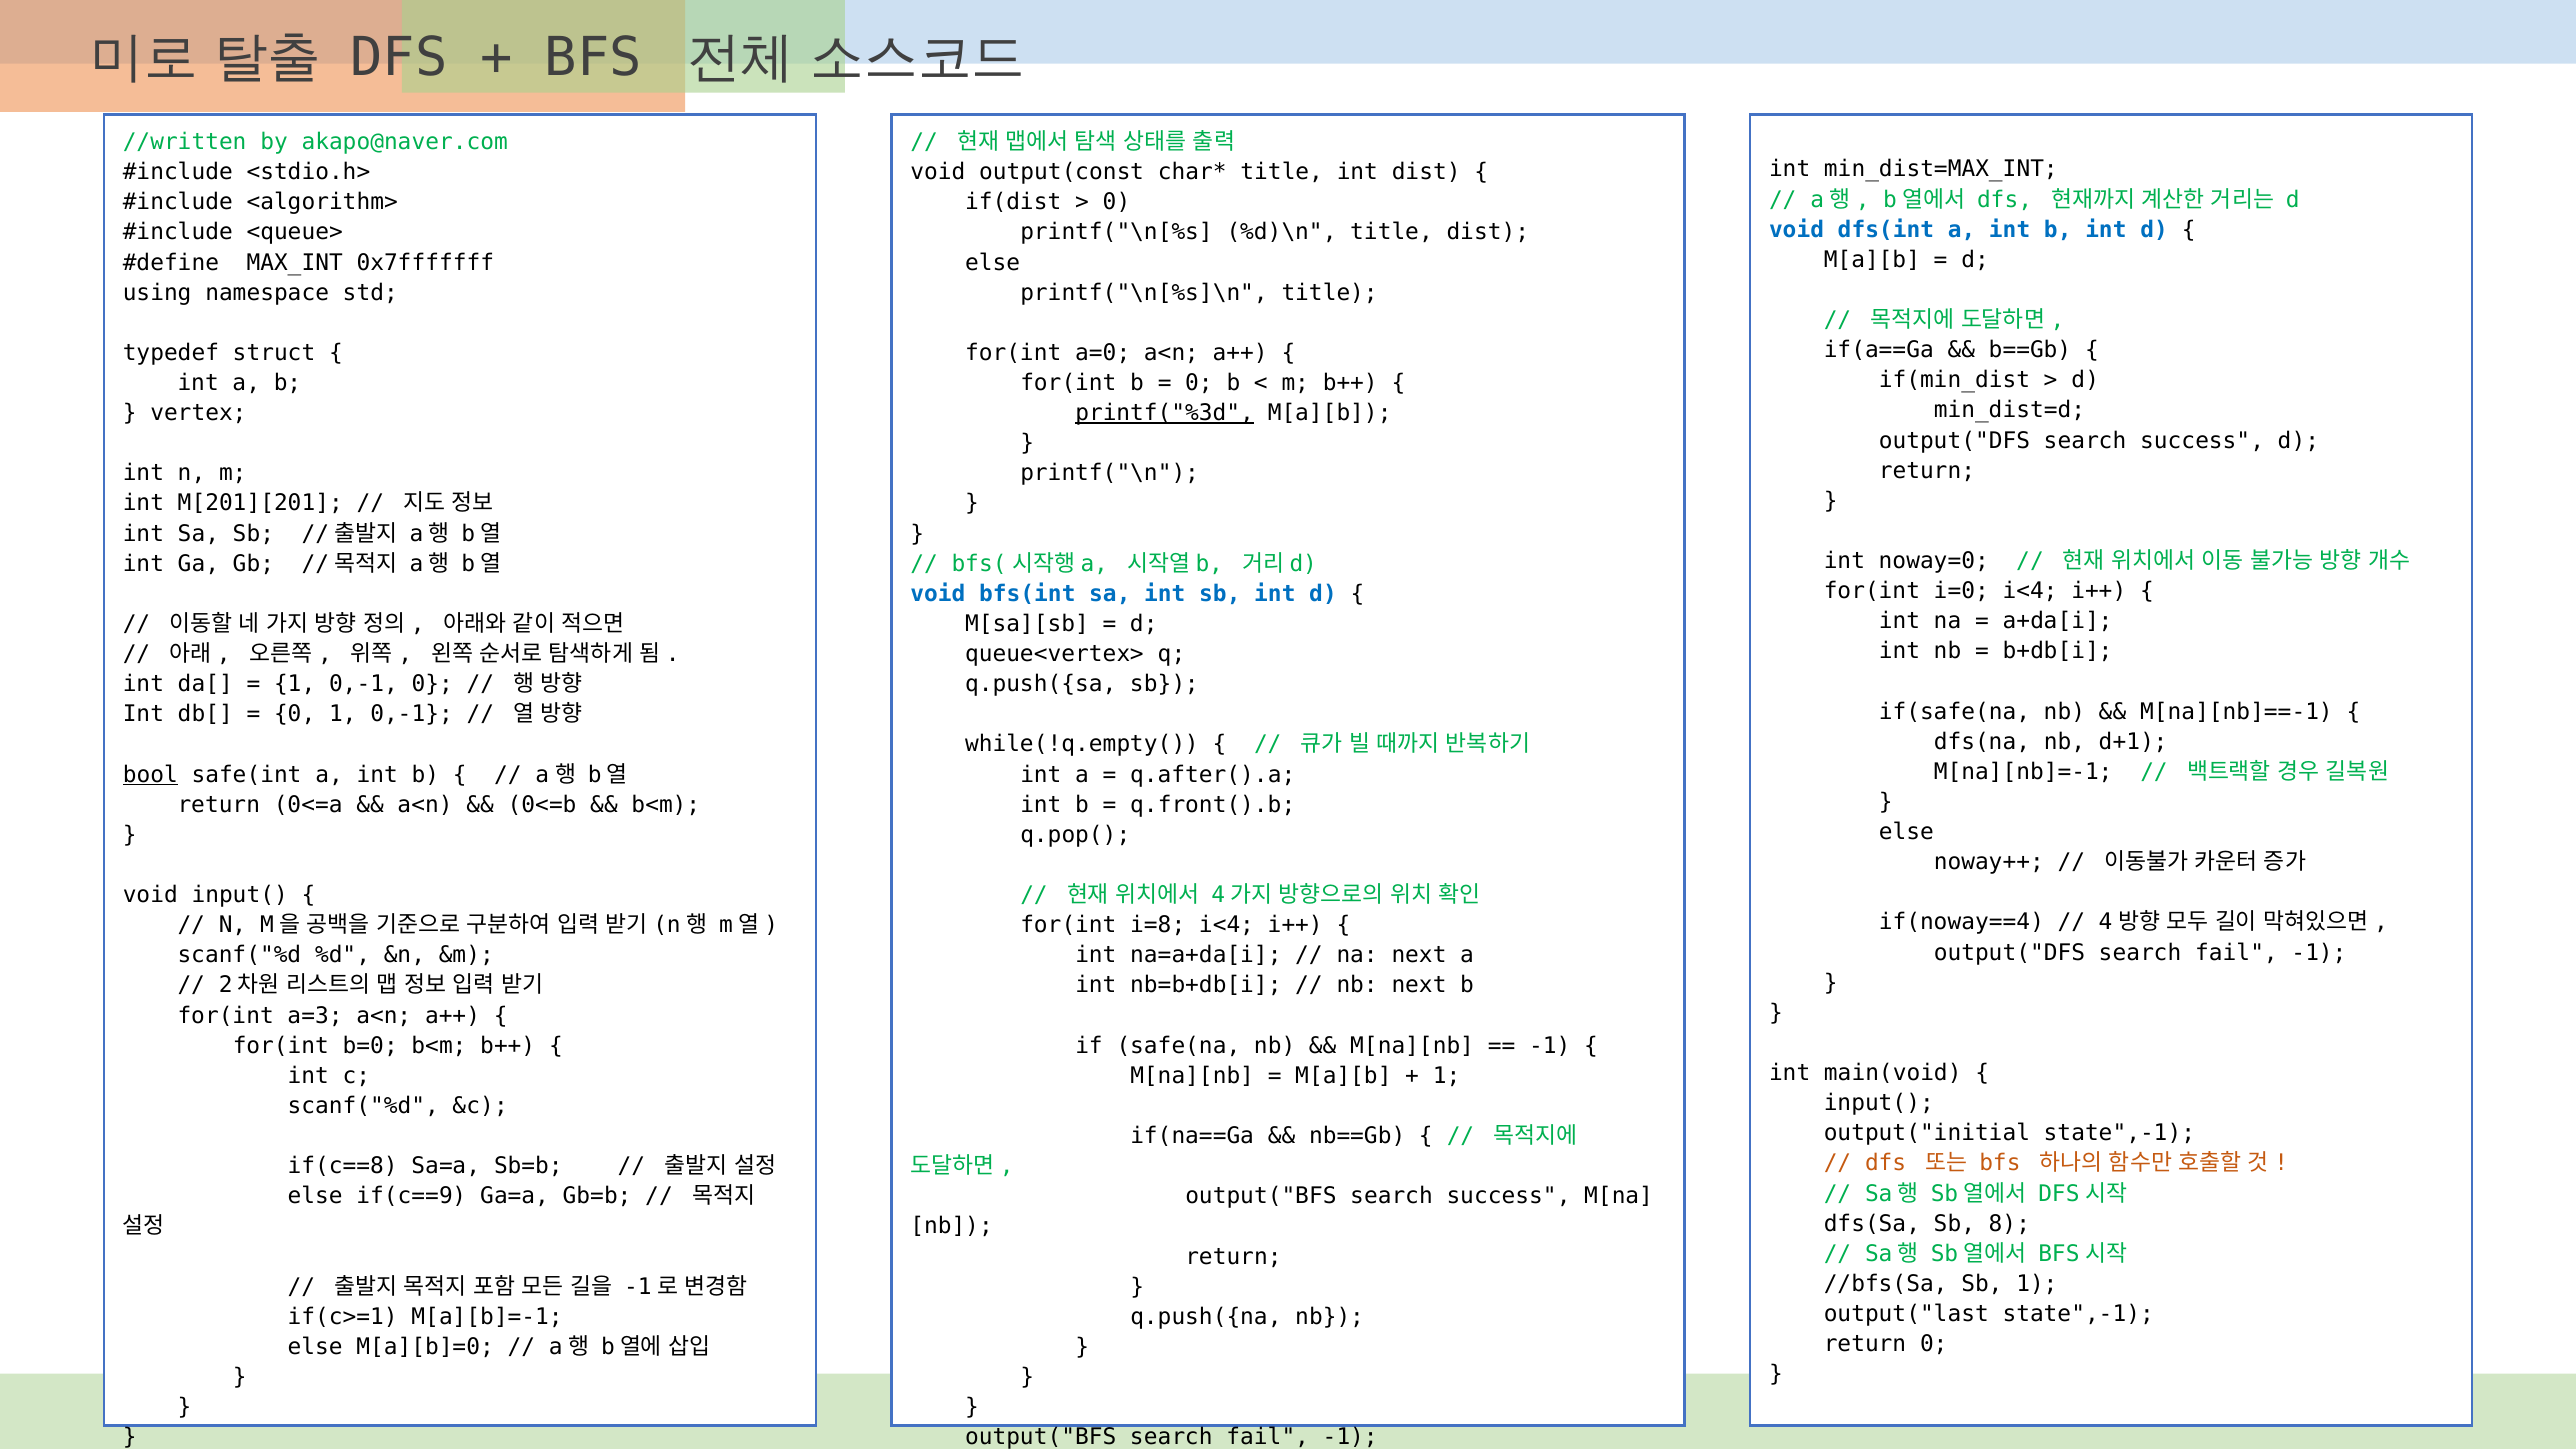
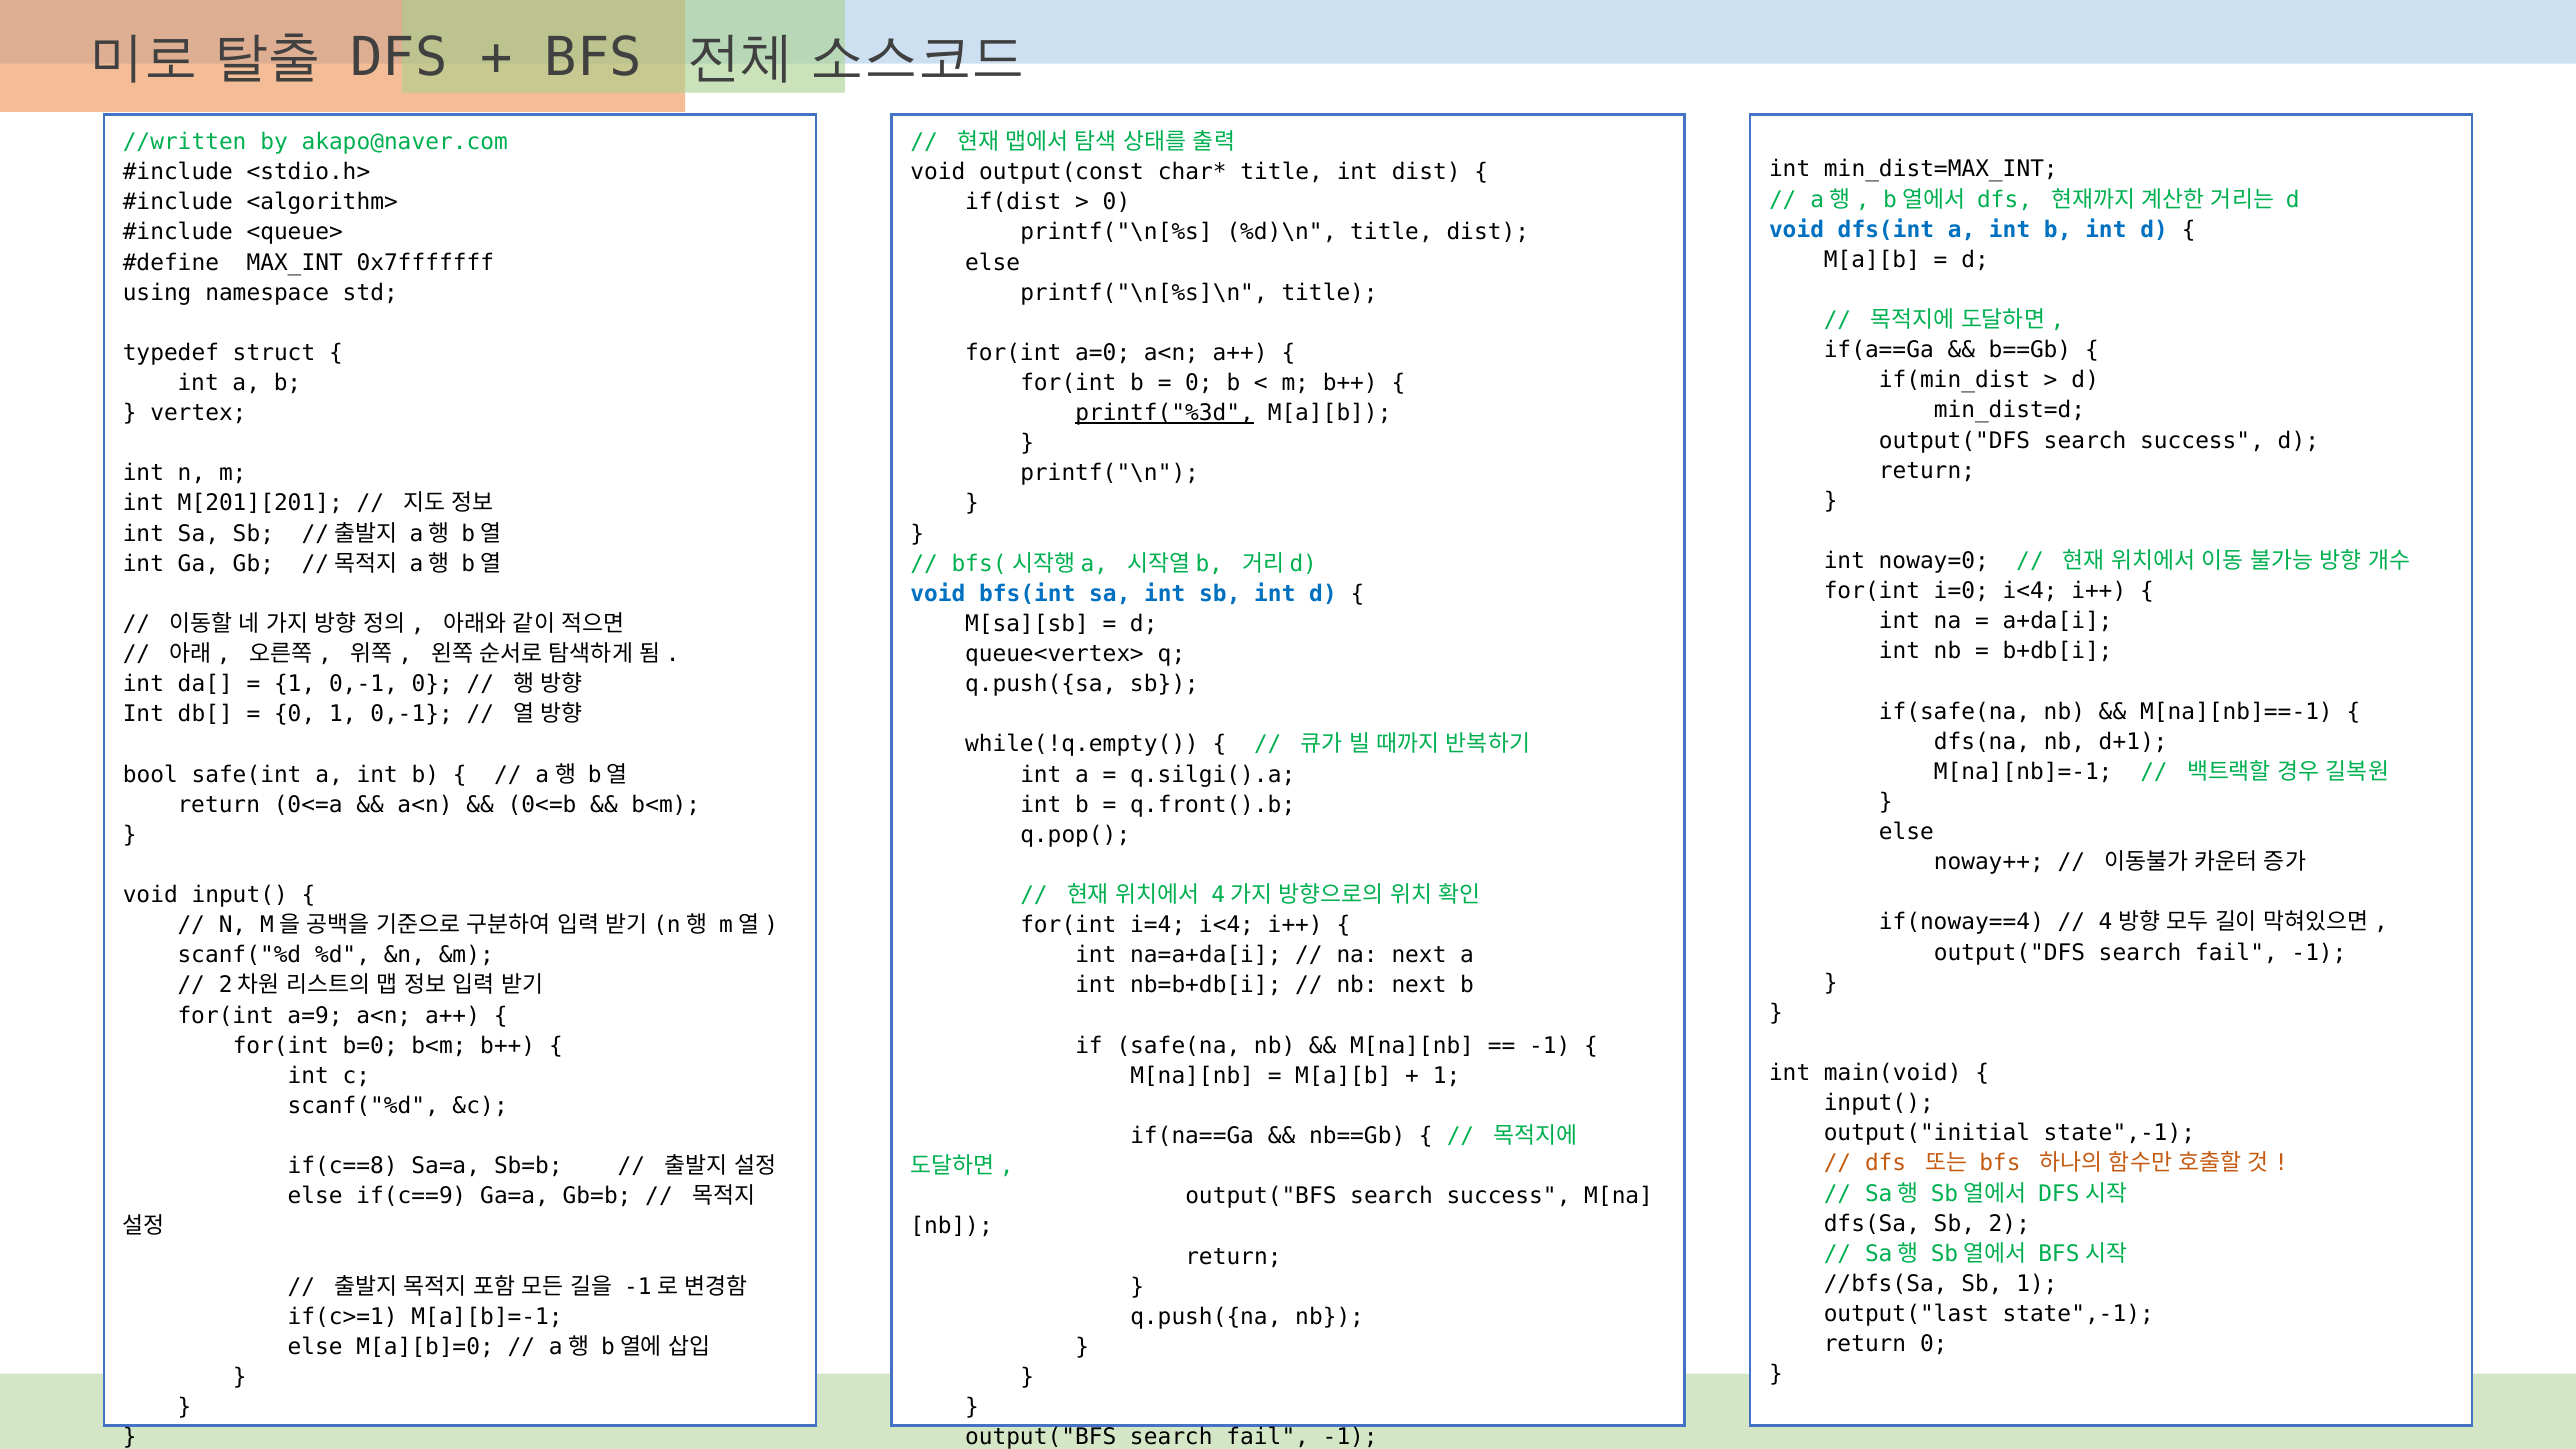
bool underline: present -> none (150, 775)
q.after().a: q.after().a -> q.silgi().a (1213, 775)
i=8: i=8 -> i=4 (1158, 925)
a=3: a=3 -> a=9 (315, 1016)
8: 8 -> 2 (2009, 1224)
